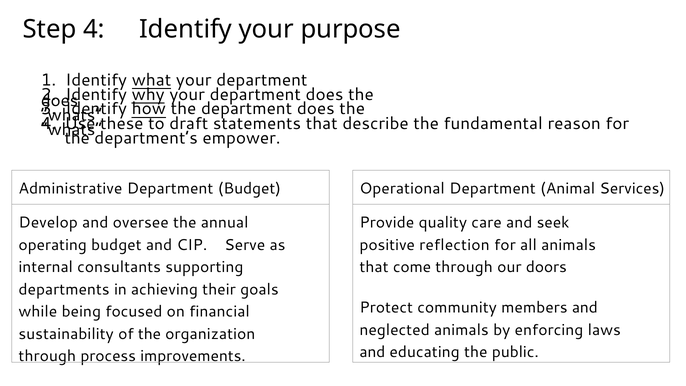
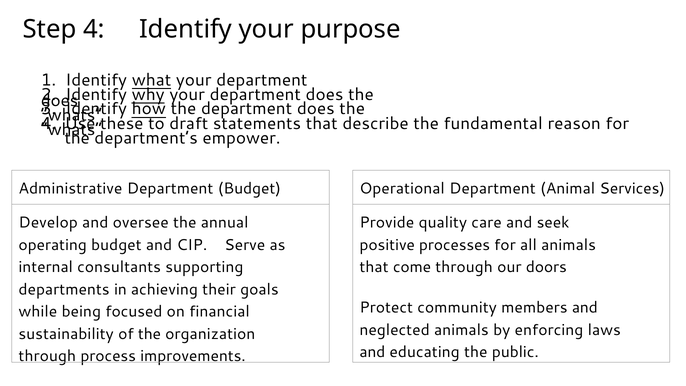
reflection: reflection -> processes (455, 245)
